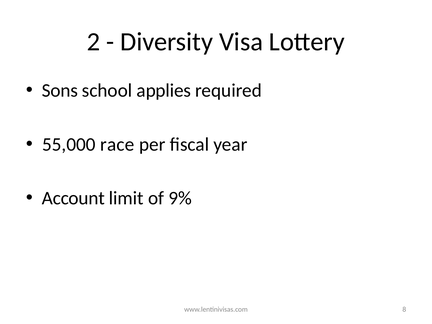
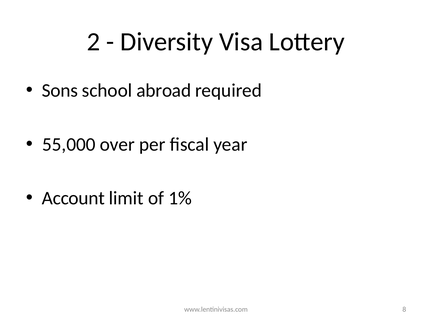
applies: applies -> abroad (164, 91)
race: race -> over (117, 144)
9%: 9% -> 1% (180, 198)
